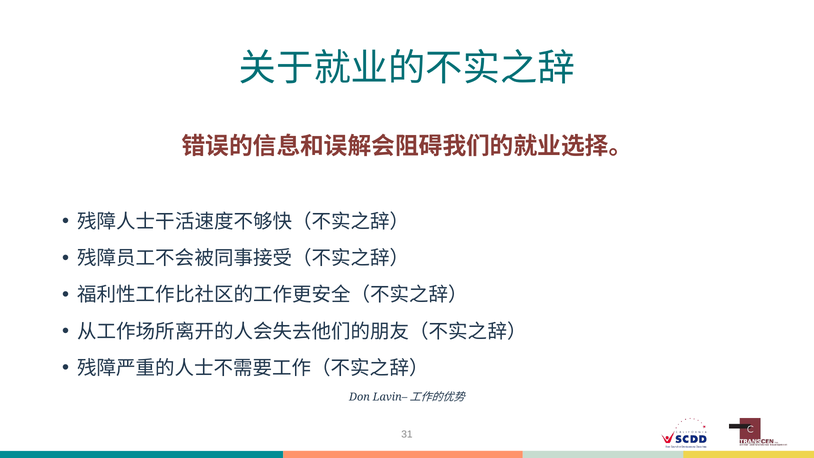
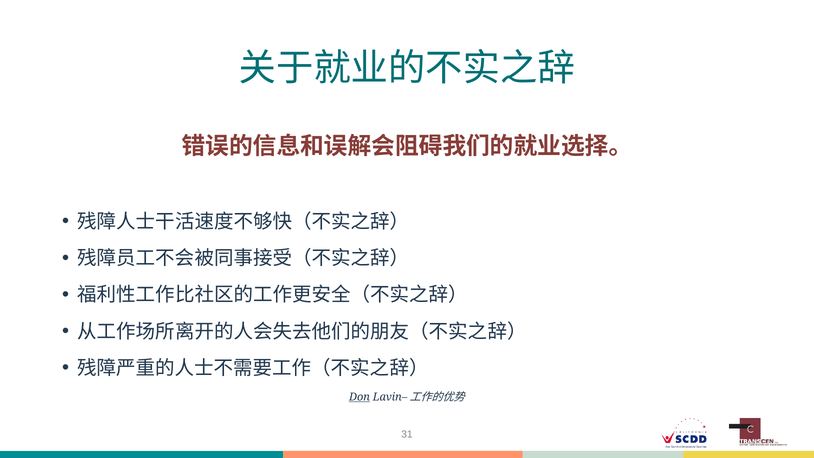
Don underline: none -> present (360, 397)
